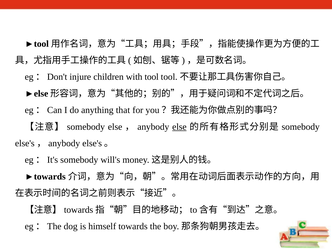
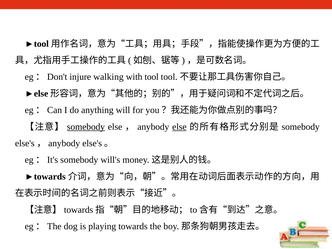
children: children -> walking (108, 77)
that: that -> will (123, 110)
somebody underline: none -> present (86, 127)
himself: himself -> playing (102, 226)
